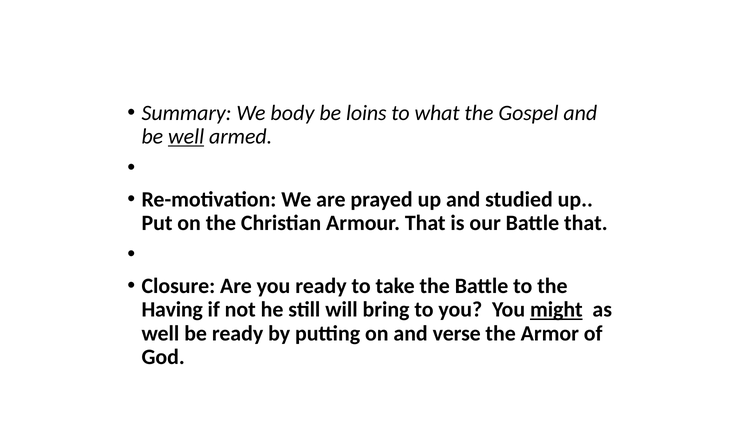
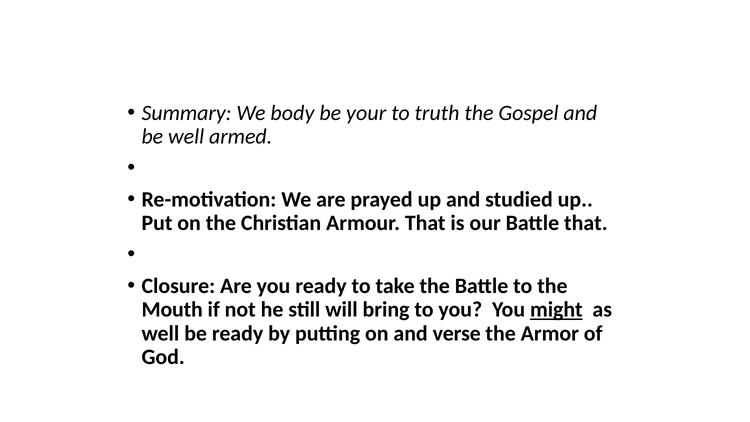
loins: loins -> your (366, 113)
what: what -> truth (437, 113)
well underline: present -> none (186, 137)
Having: Having -> Mouth (172, 310)
